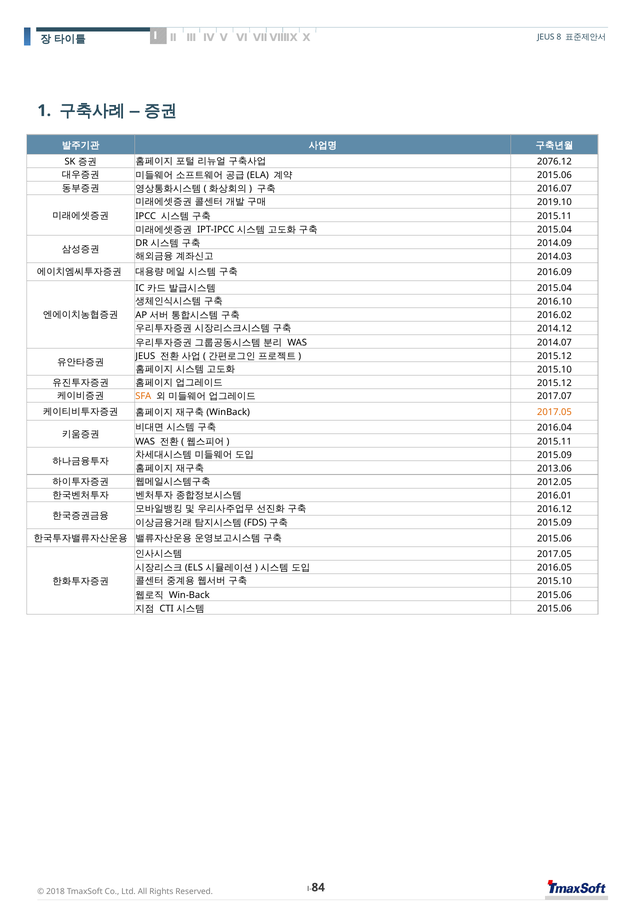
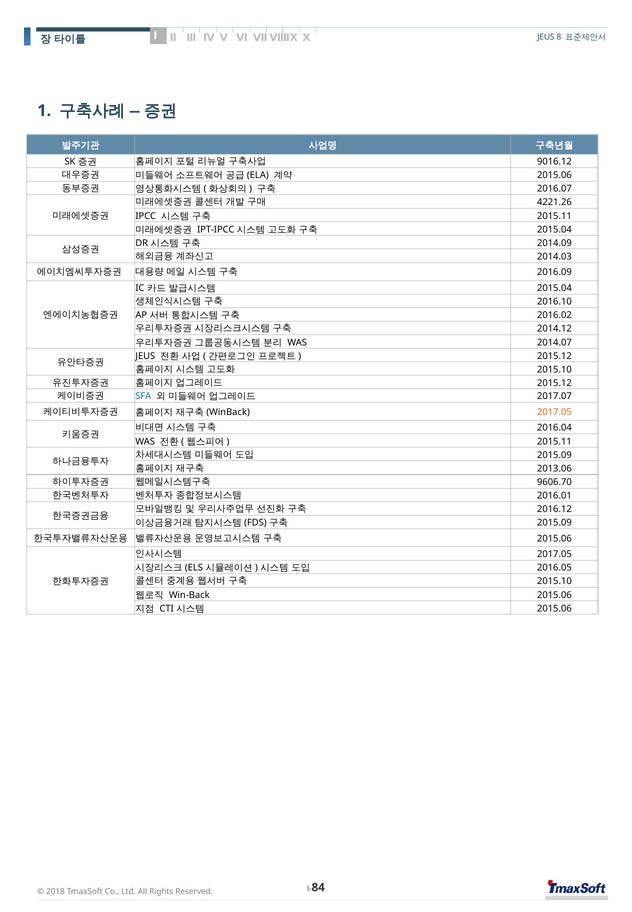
2076.12: 2076.12 -> 9016.12 (554, 162)
2019.10: 2019.10 -> 4221.26 (554, 203)
SFA colour: orange -> blue (143, 397)
2012.05: 2012.05 -> 9606.70 (554, 483)
